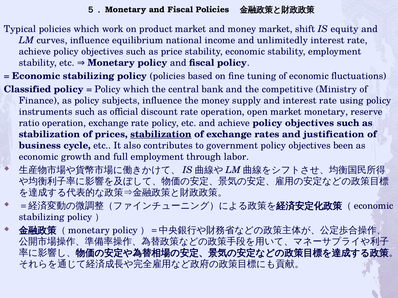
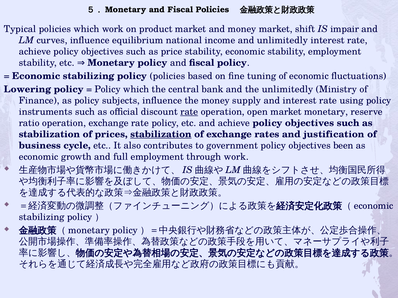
equity: equity -> impair (345, 29)
Classified: Classified -> Lowering (28, 89)
the competitive: competitive -> unlimitedly (288, 89)
rate underline: none -> present (189, 112)
through labor: labor -> work (236, 157)
